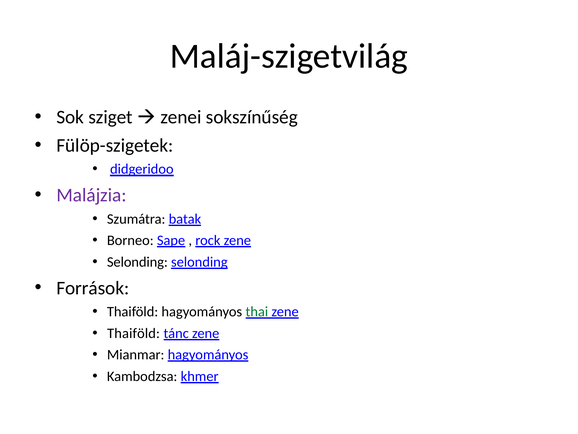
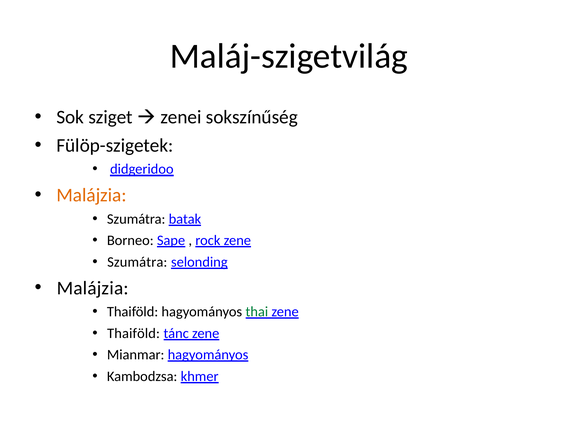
Malájzia colour: purple -> orange (92, 195)
Selonding: Selonding -> Szumátra (137, 262)
Források: Források -> Malájzia (93, 288)
